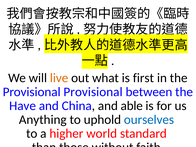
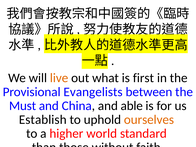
Provisional Provisional: Provisional -> Evangelists (93, 92)
Have: Have -> Must (23, 106)
Anything: Anything -> Establish (43, 120)
ourselves colour: blue -> orange (149, 120)
